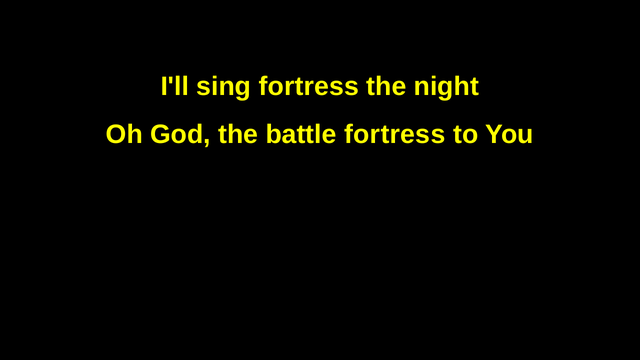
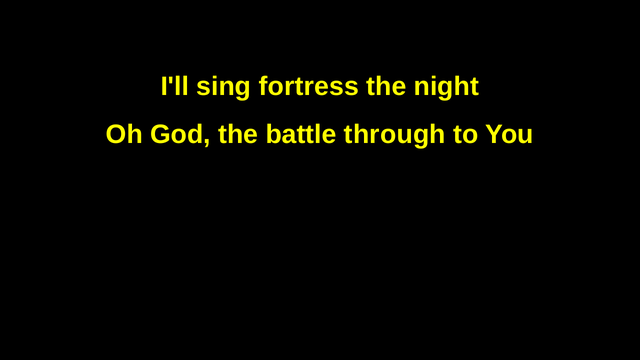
battle fortress: fortress -> through (395, 135)
